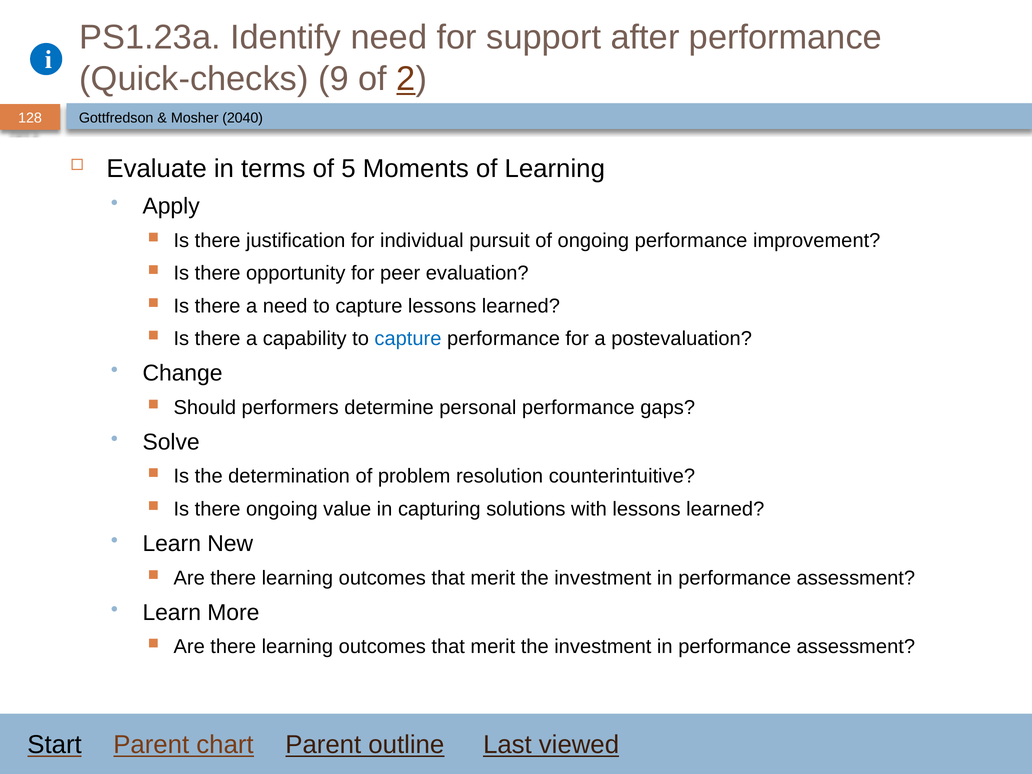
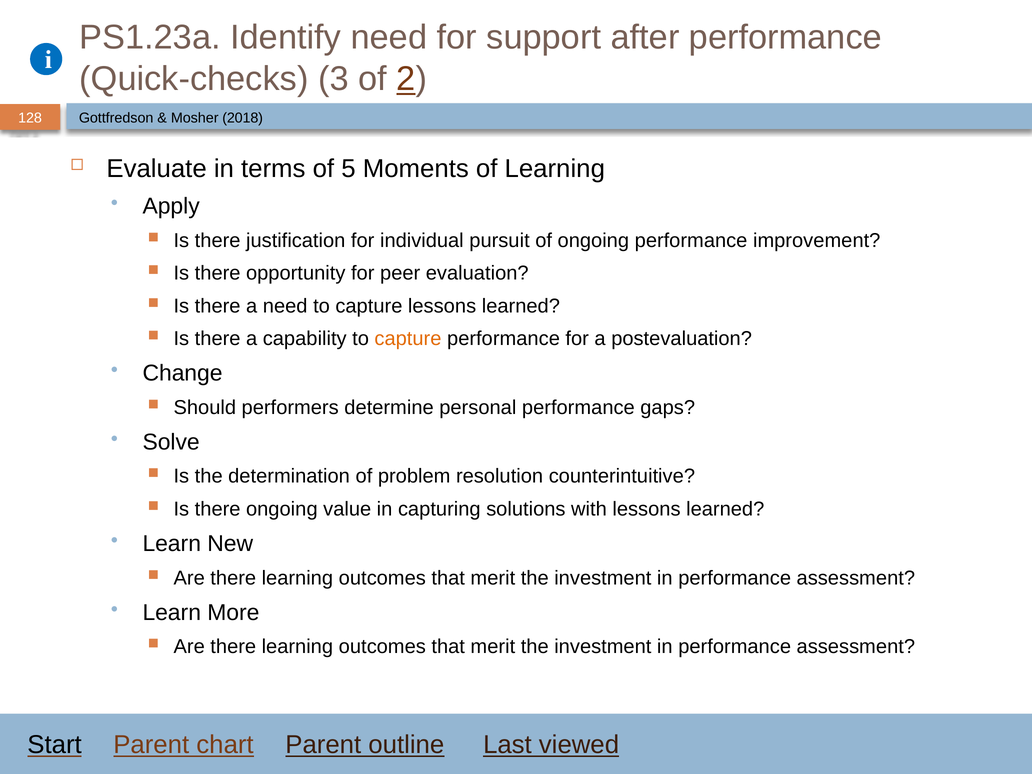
9: 9 -> 3 (333, 79)
2040: 2040 -> 2018 (243, 118)
capture colour: blue -> orange (408, 339)
